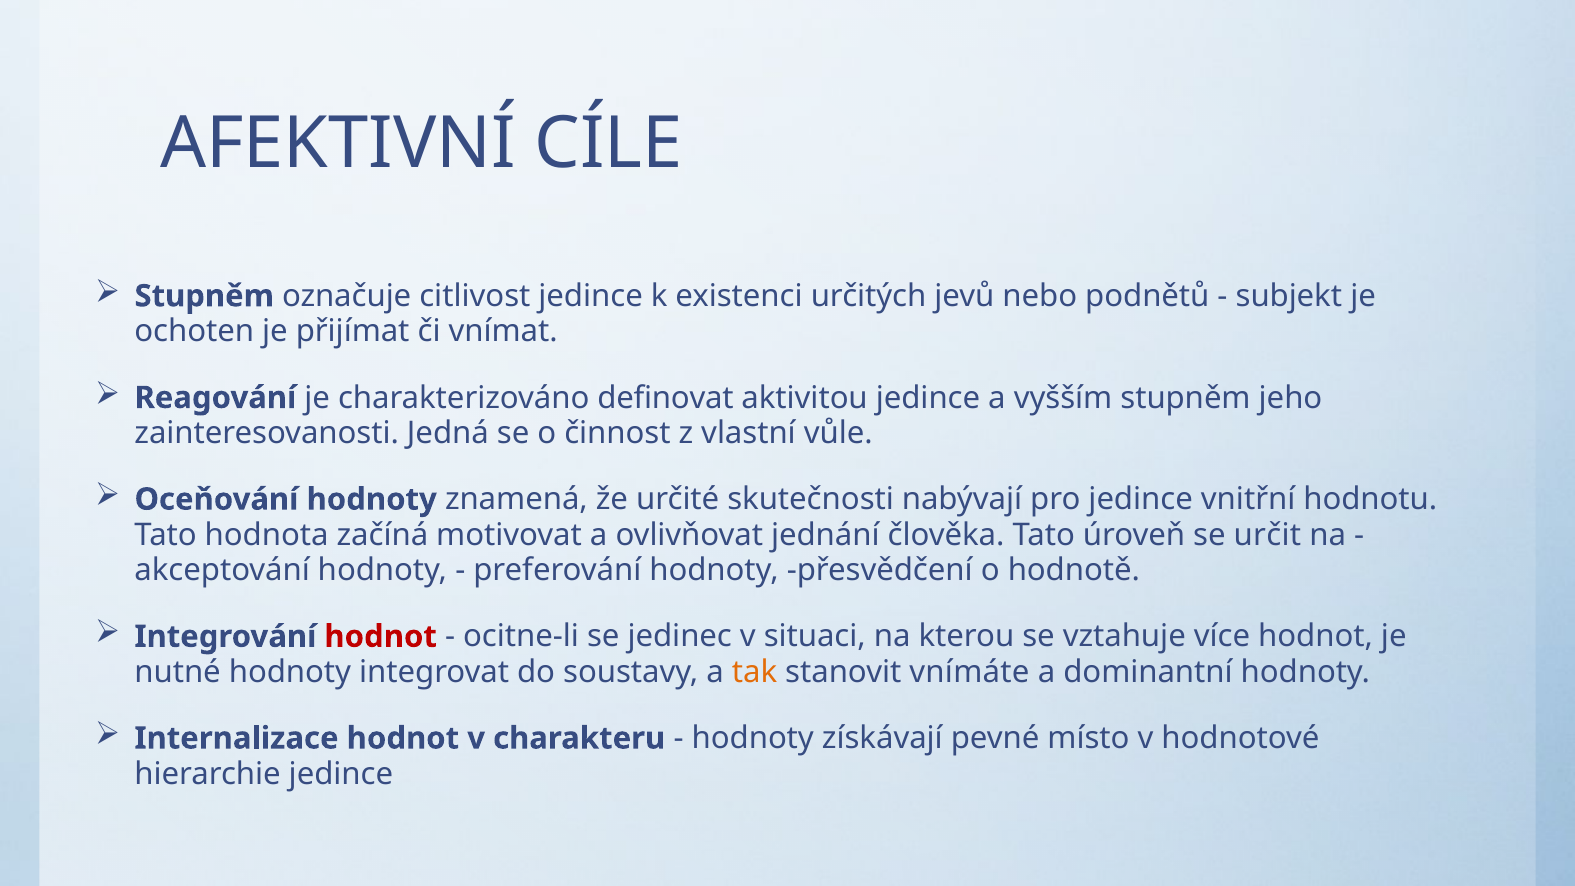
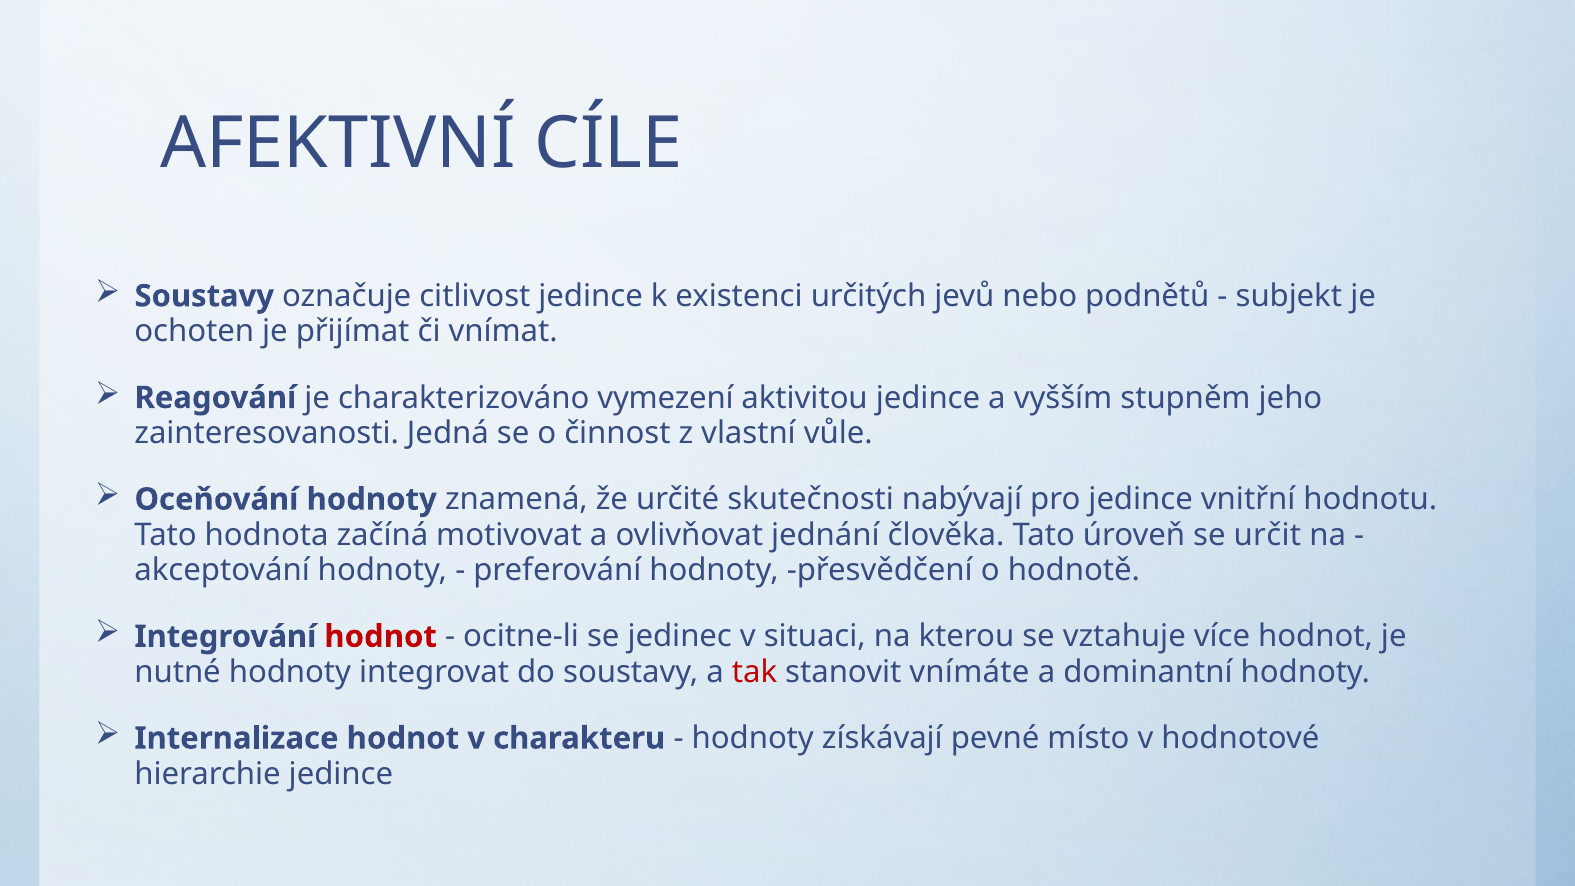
Stupněm: Stupněm -> Soustavy (204, 296)
definovat: definovat -> vymezení (666, 398)
tak colour: orange -> red (755, 672)
